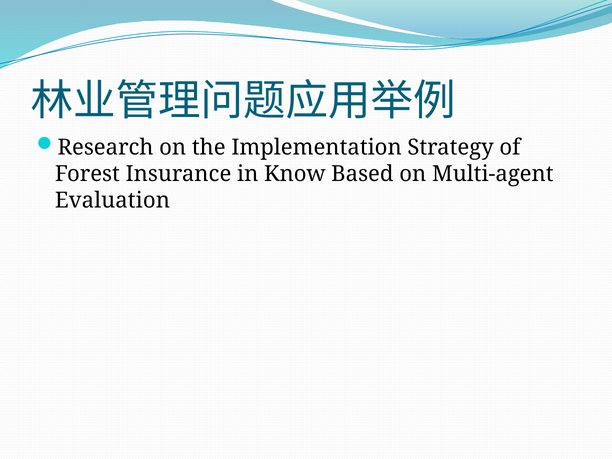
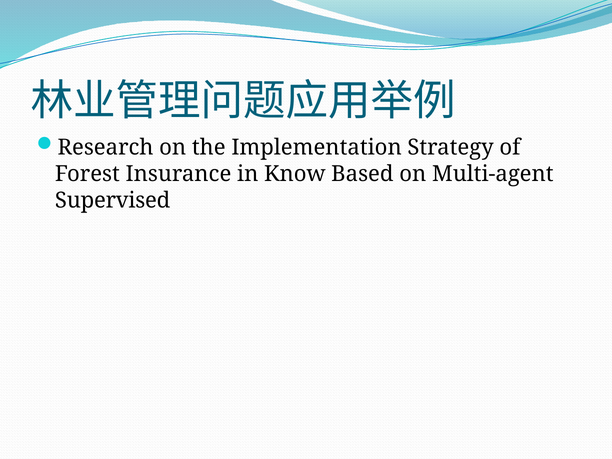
Evaluation: Evaluation -> Supervised (113, 200)
